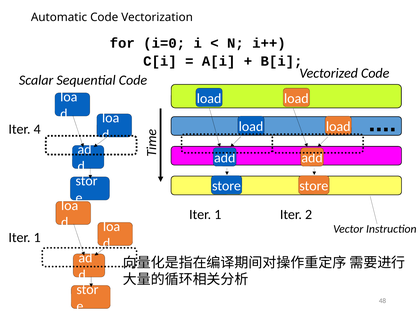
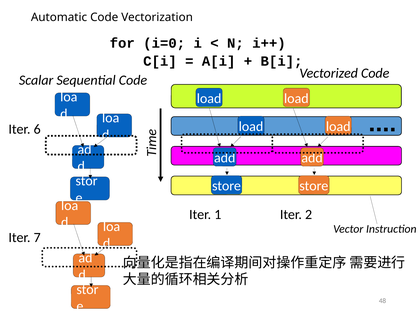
4: 4 -> 6 (37, 129)
1: 1 -> 7 (37, 237)
